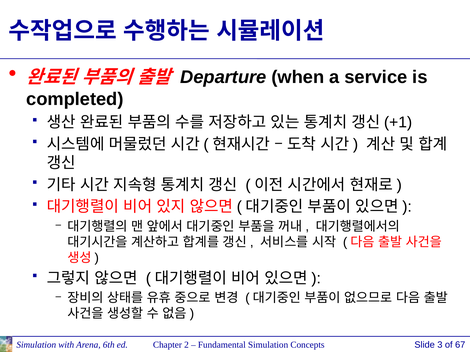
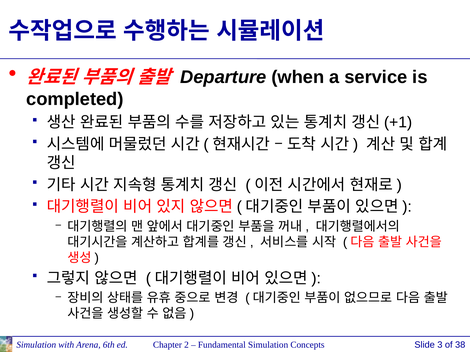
67: 67 -> 38 (460, 345)
